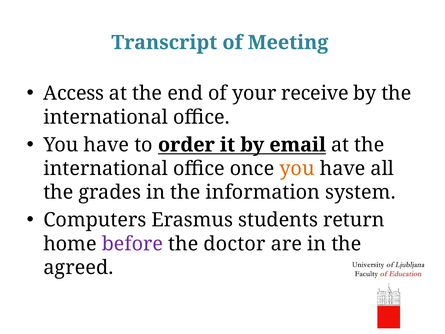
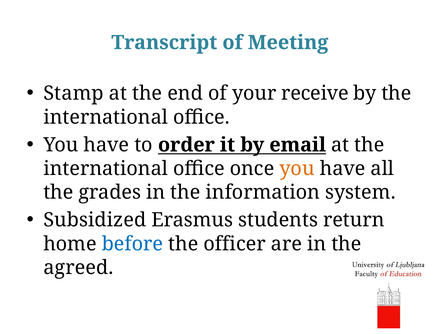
Access: Access -> Stamp (74, 93)
Computers: Computers -> Subsidized (95, 220)
before colour: purple -> blue (132, 244)
doctor: doctor -> officer (235, 244)
